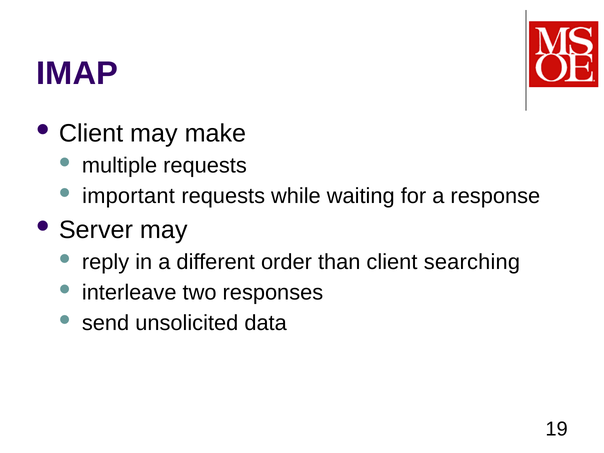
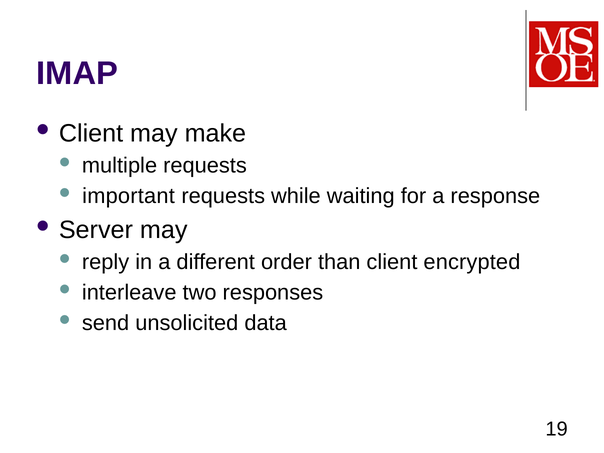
searching: searching -> encrypted (472, 262)
